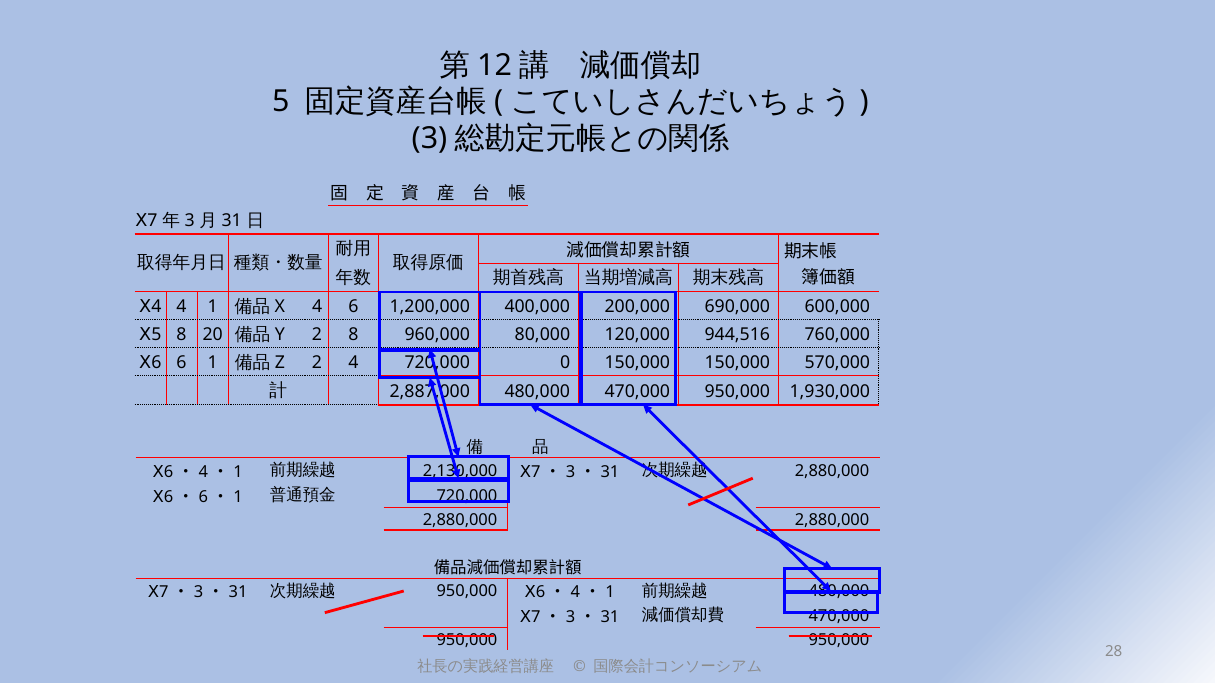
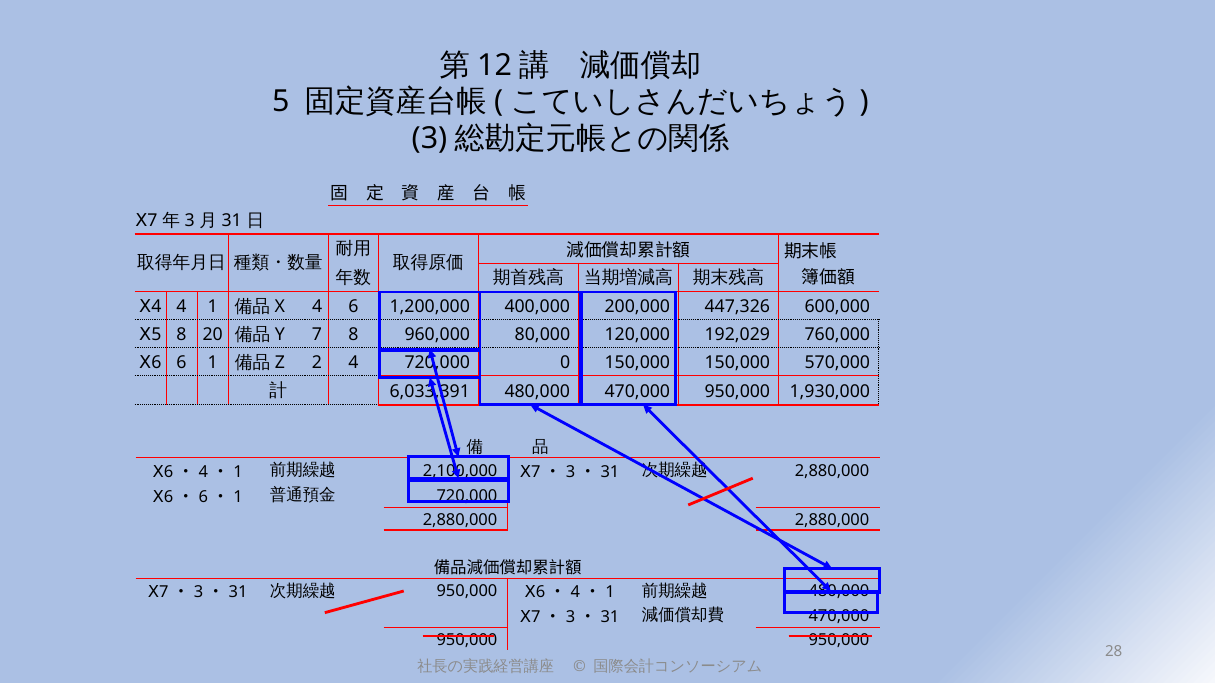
690,000: 690,000 -> 447,326 (737, 307)
2: 2 -> 7 (317, 335)
944,516: 944,516 -> 192,029 (737, 335)
2,887,000: 2,887,000 -> 6,033,391 (430, 392)
2,130,000: 2,130,000 -> 2,100,000 (460, 471)
